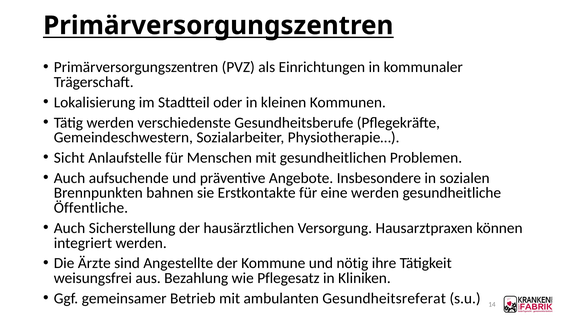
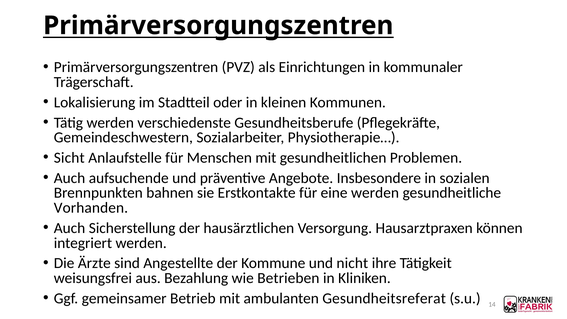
Öffentliche: Öffentliche -> Vorhanden (91, 208)
nötig: nötig -> nicht (352, 263)
Pflegesatz: Pflegesatz -> Betrieben (288, 278)
